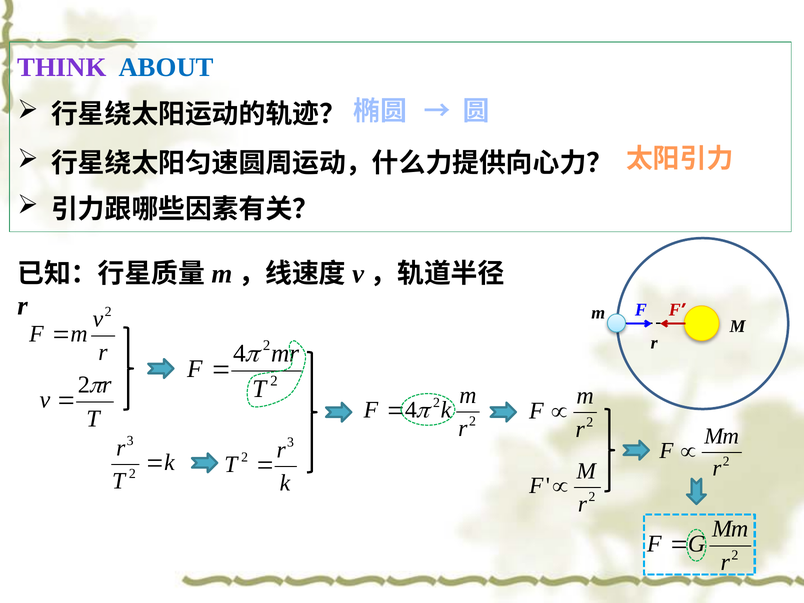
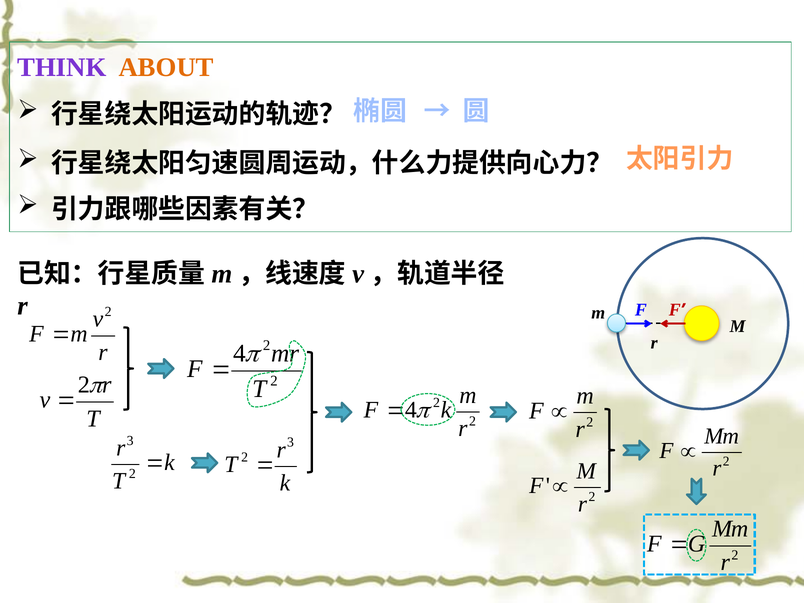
ABOUT colour: blue -> orange (166, 68)
